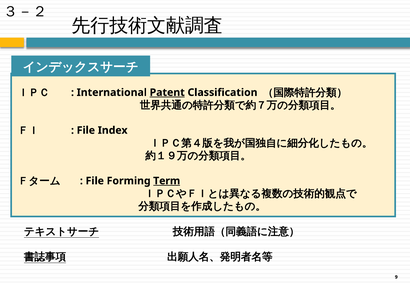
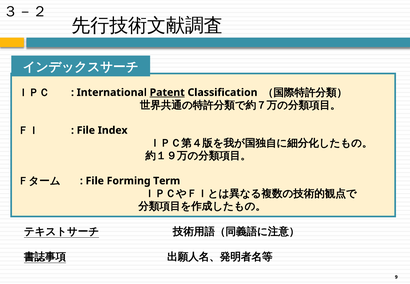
Term underline: present -> none (167, 181)
